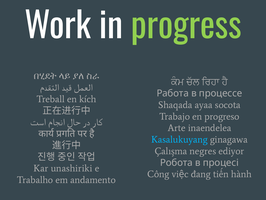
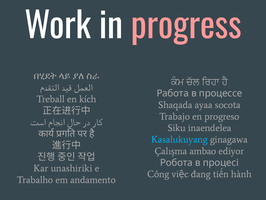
progress colour: light green -> pink (186, 26)
Arte: Arte -> Siku (177, 128)
negres: negres -> ambao (203, 151)
